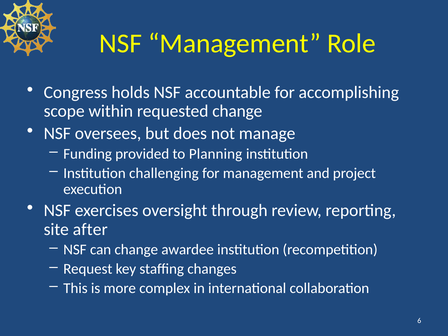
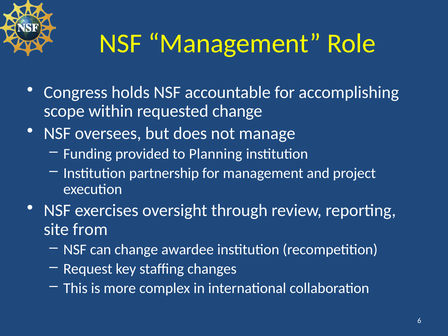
challenging: challenging -> partnership (164, 173)
after: after -> from (90, 229)
